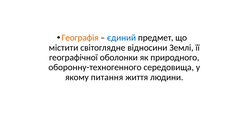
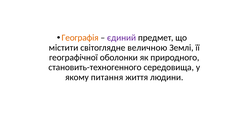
єдиний colour: blue -> purple (122, 38)
відносини: відносини -> величною (147, 48)
оборонну-техногенного: оборонну-техногенного -> становить-техногенного (95, 67)
